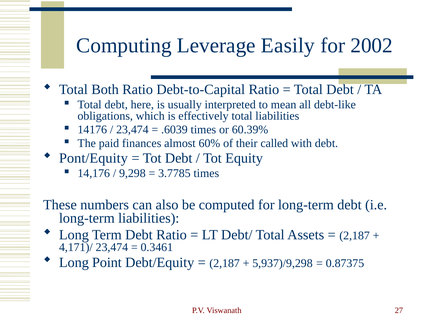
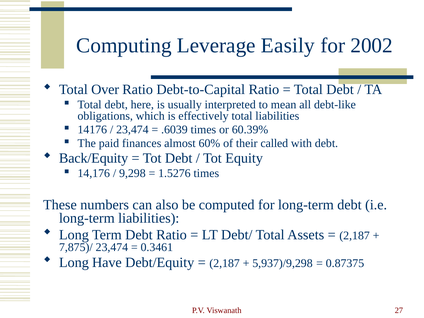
Both: Both -> Over (105, 90)
Pont/Equity: Pont/Equity -> Back/Equity (94, 158)
3.7785: 3.7785 -> 1.5276 (174, 173)
4,171)/: 4,171)/ -> 7,875)/ (76, 247)
Point: Point -> Have (107, 262)
